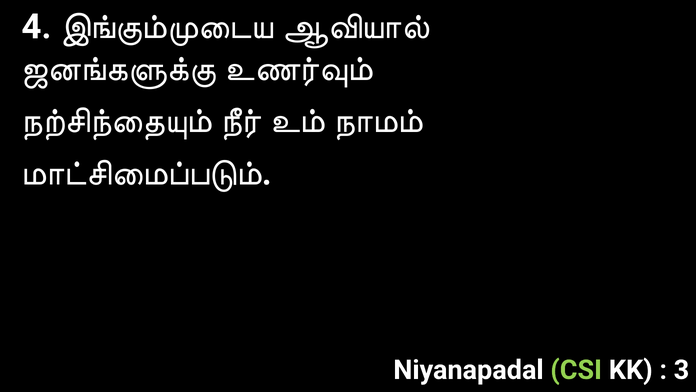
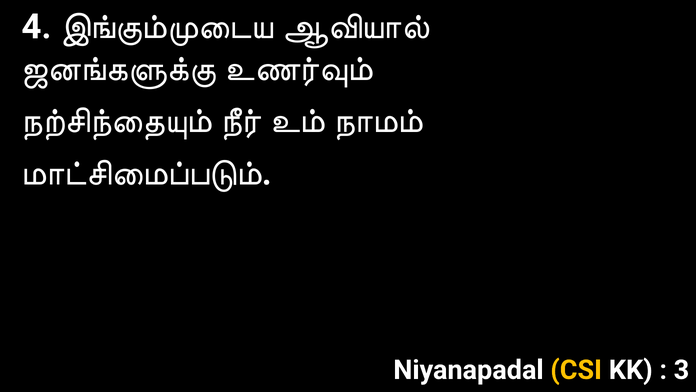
CSI colour: light green -> yellow (576, 370)
